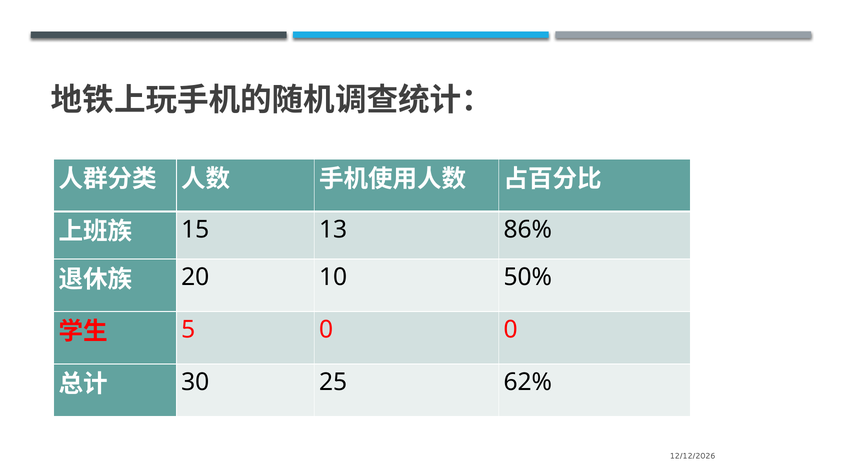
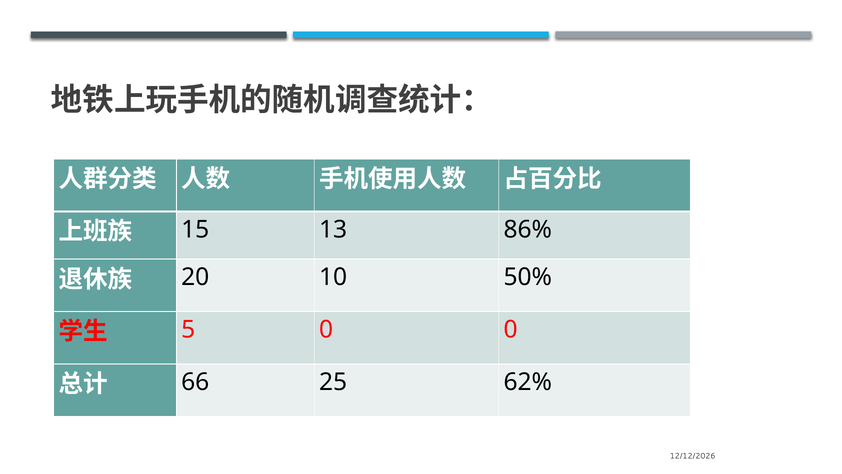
30: 30 -> 66 (195, 382)
